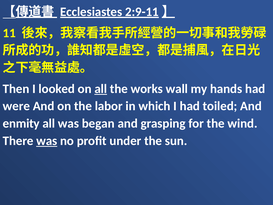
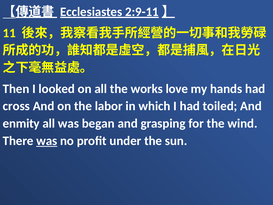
all underline: present -> none (101, 89)
wall: wall -> love (177, 89)
were: were -> cross (16, 106)
